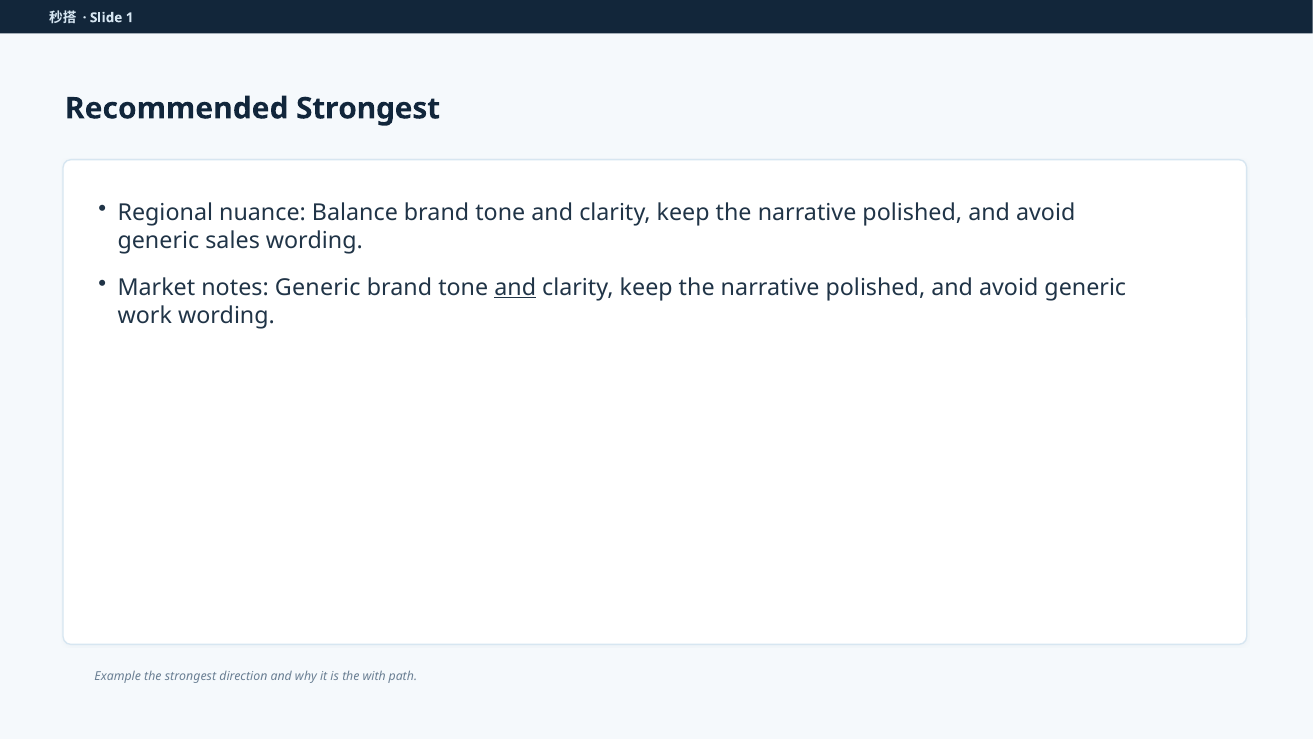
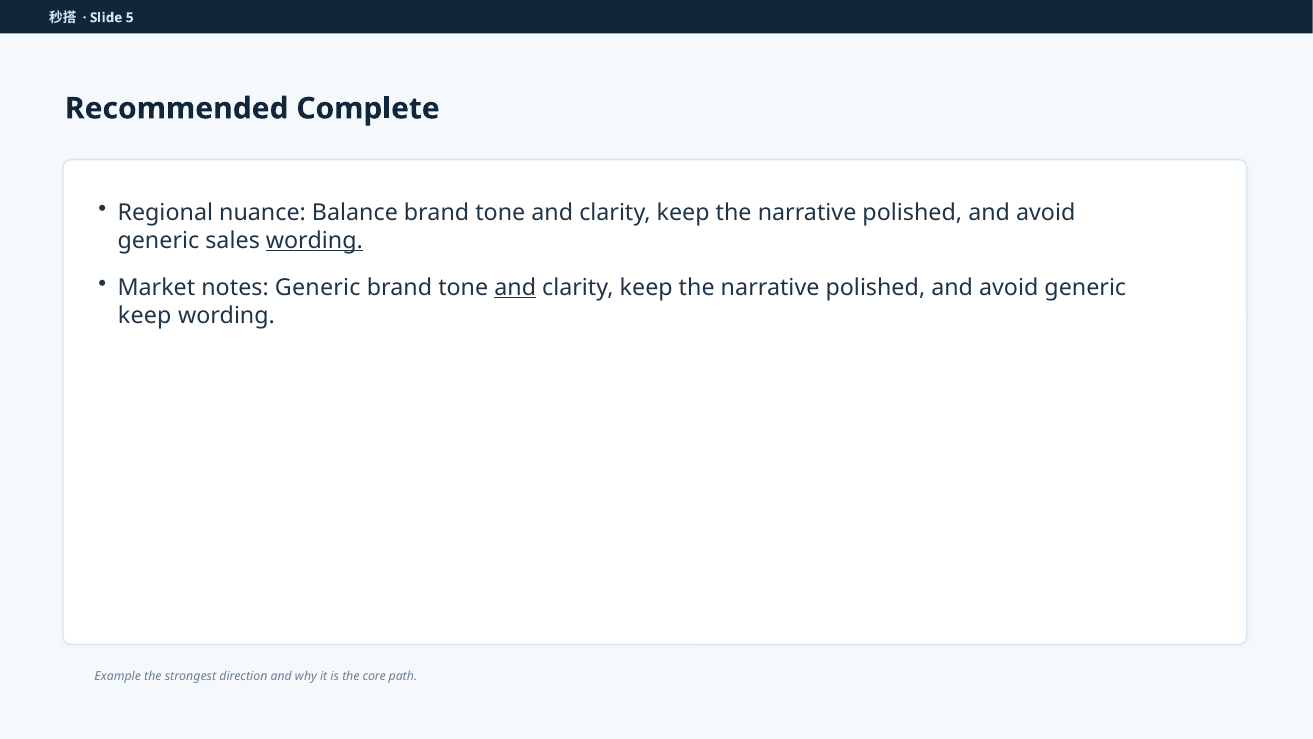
1: 1 -> 5 (130, 18)
Recommended Strongest: Strongest -> Complete (368, 108)
wording underline: none -> present (314, 240)
work: work -> keep (145, 315)
with: with -> core (374, 676)
